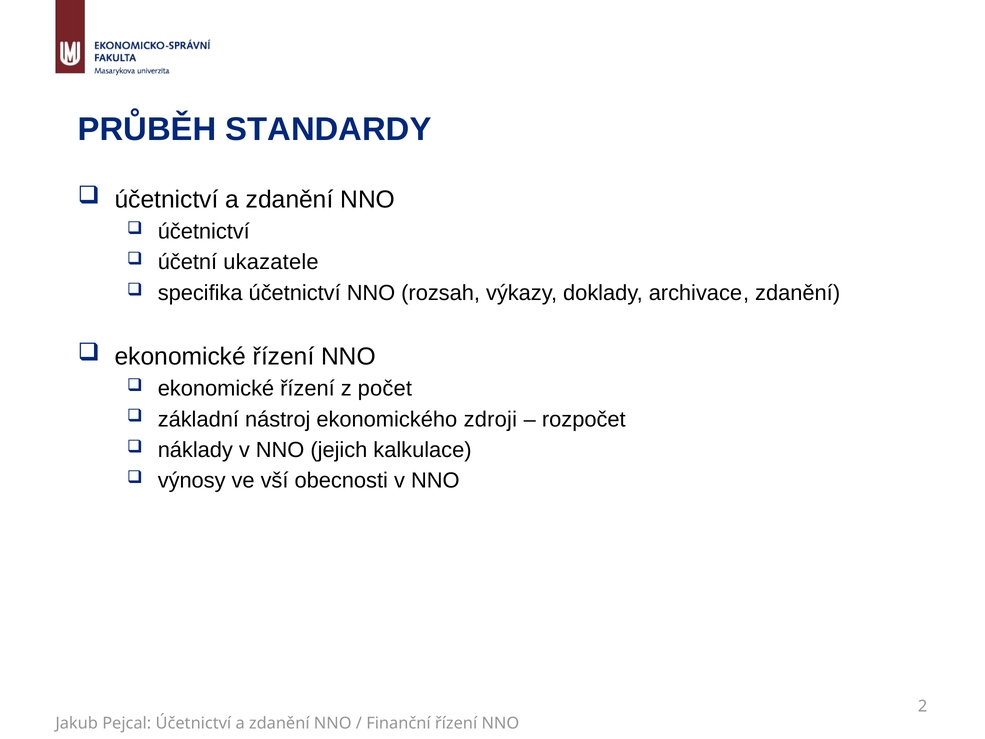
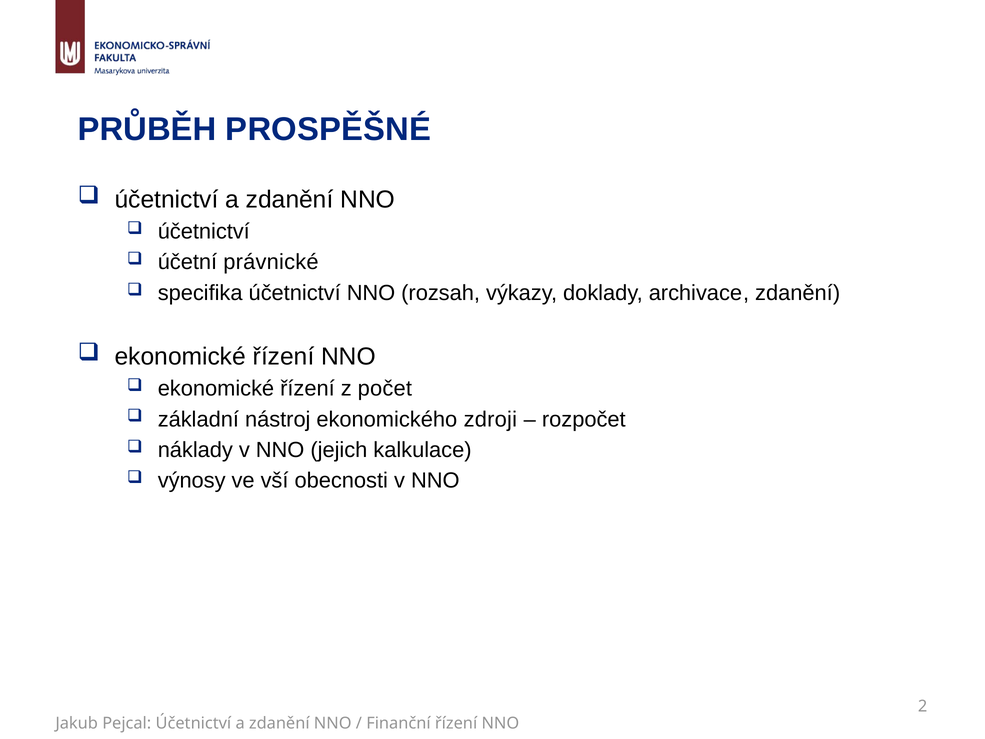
STANDARDY: STANDARDY -> PROSPĚŠNÉ (328, 129)
ukazatele: ukazatele -> právnické (271, 262)
